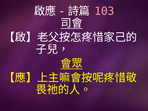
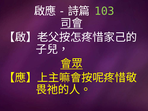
103 colour: pink -> light green (104, 11)
